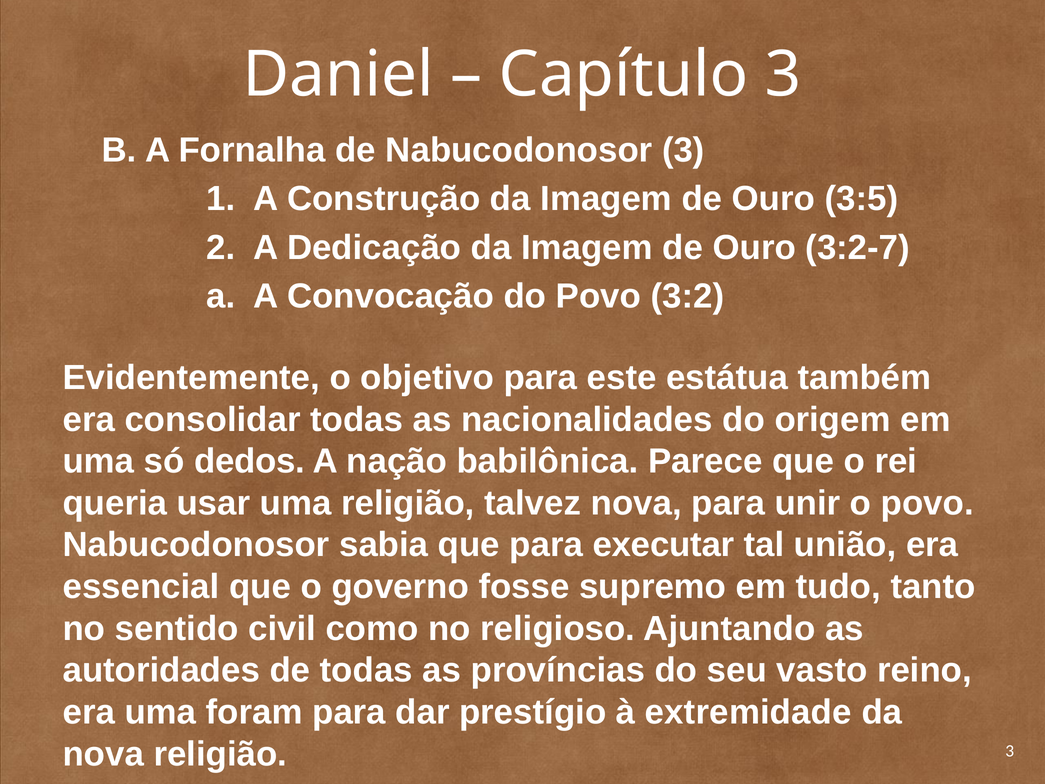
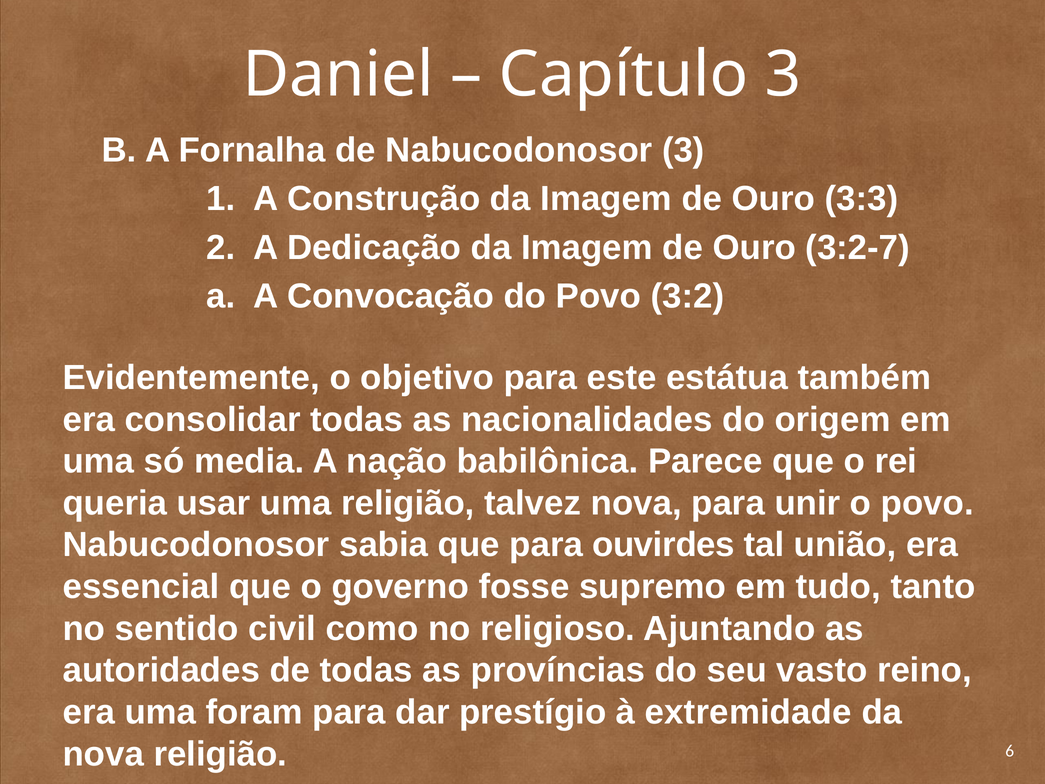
3:5: 3:5 -> 3:3 (862, 199)
dedos: dedos -> media (249, 461)
executar: executar -> ouvirdes (663, 545)
religião 3: 3 -> 6 (1010, 751)
